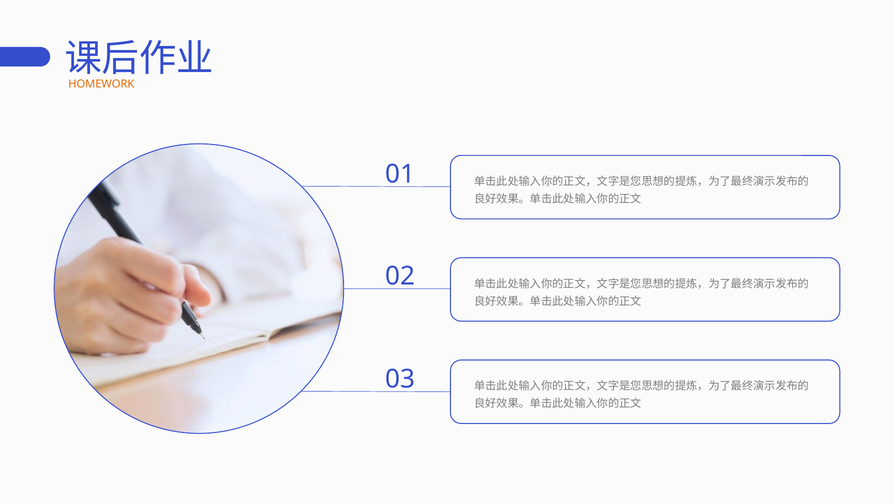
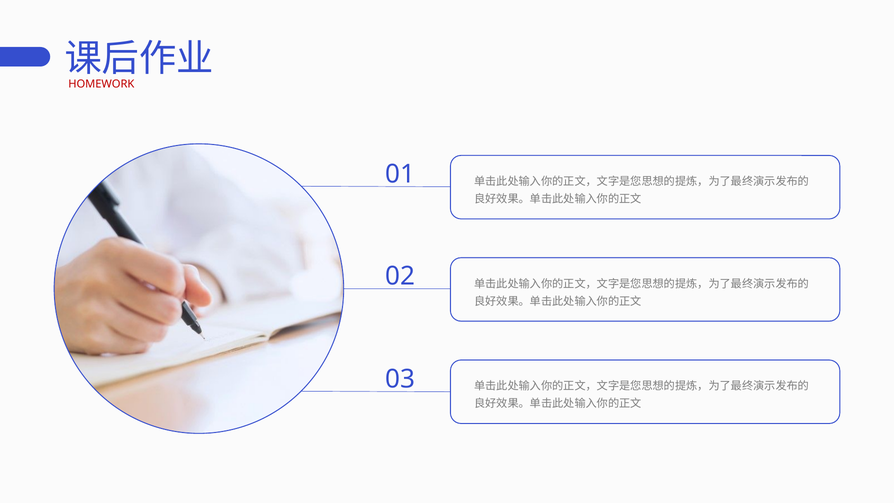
HOMEWORK colour: orange -> red (101, 84)
